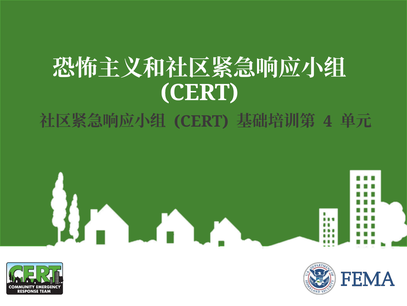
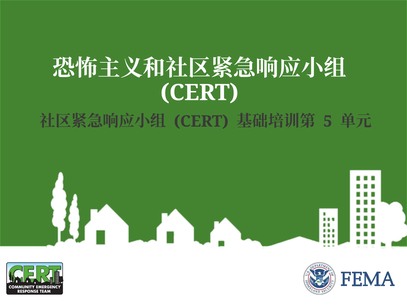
4: 4 -> 5 (328, 121)
